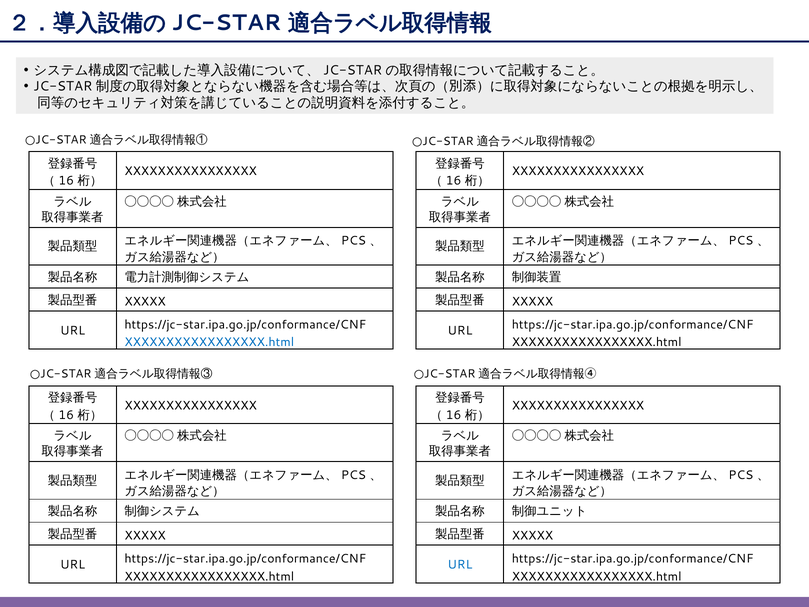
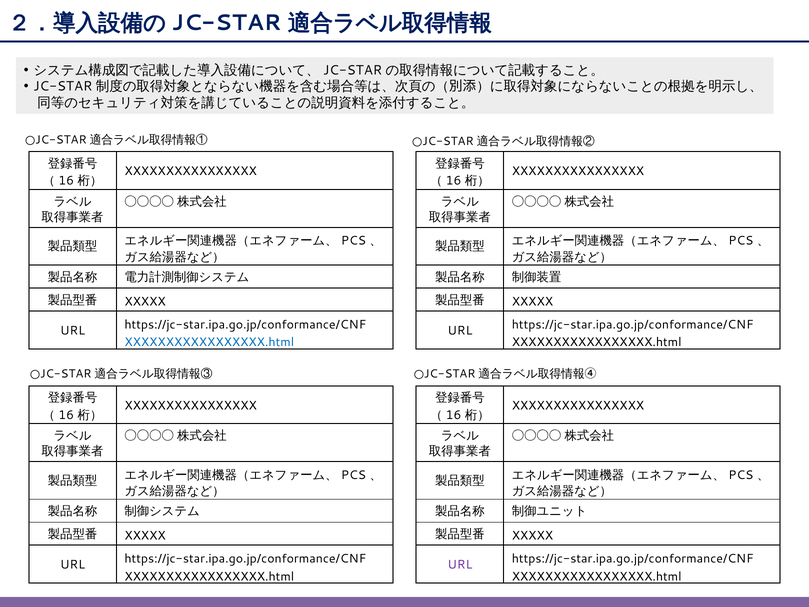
URL colour: blue -> purple (460, 565)
